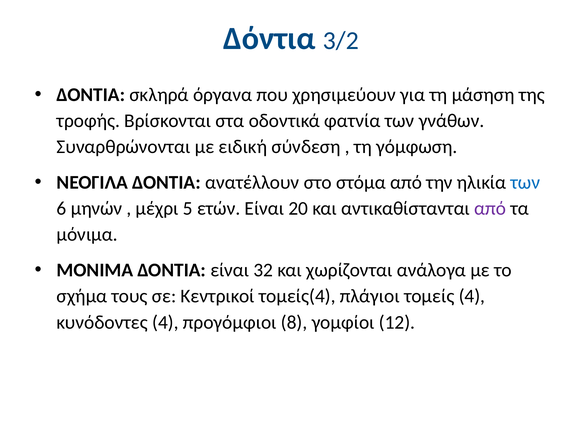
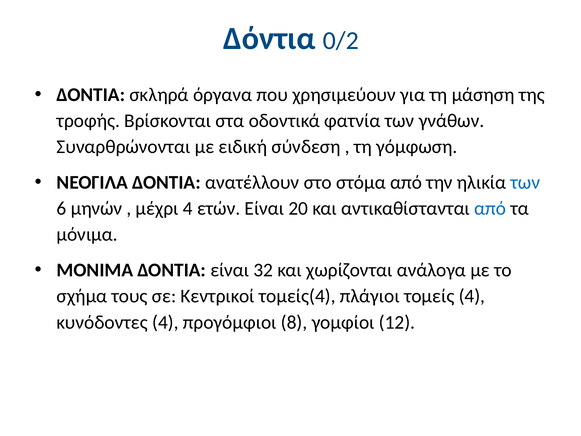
3/2: 3/2 -> 0/2 (341, 41)
μέχρι 5: 5 -> 4 (188, 208)
από colour: purple -> blue (490, 208)
